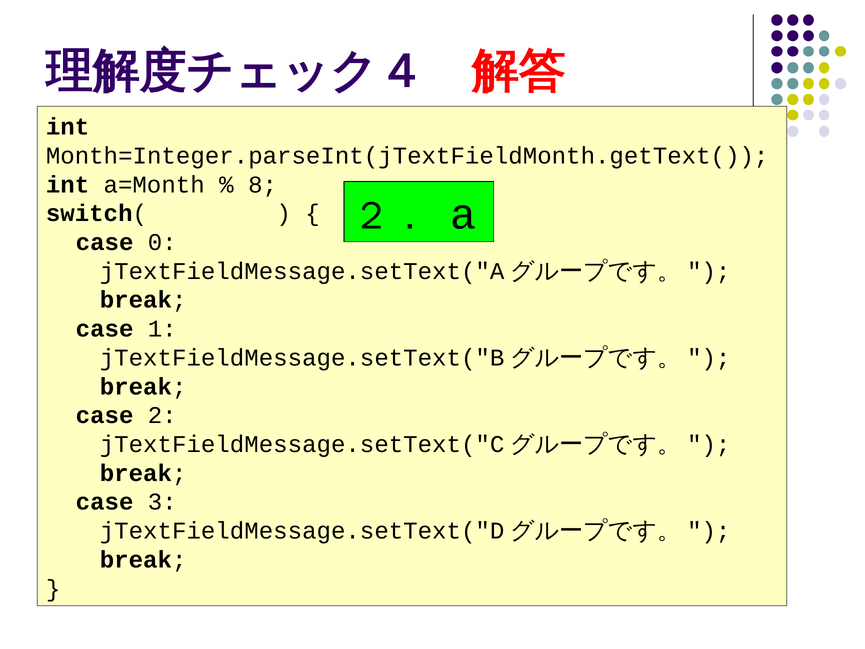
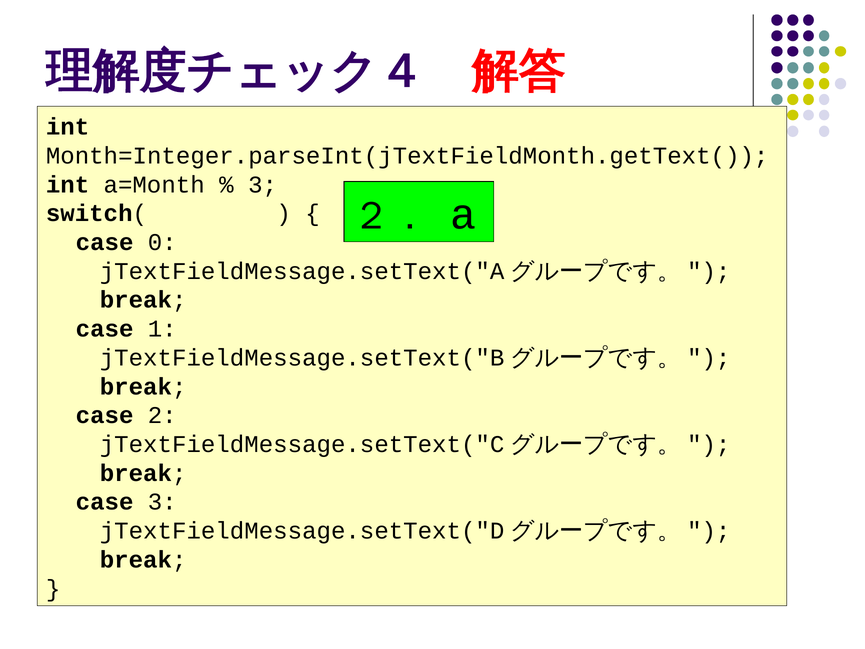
8: 8 -> 3 (263, 185)
